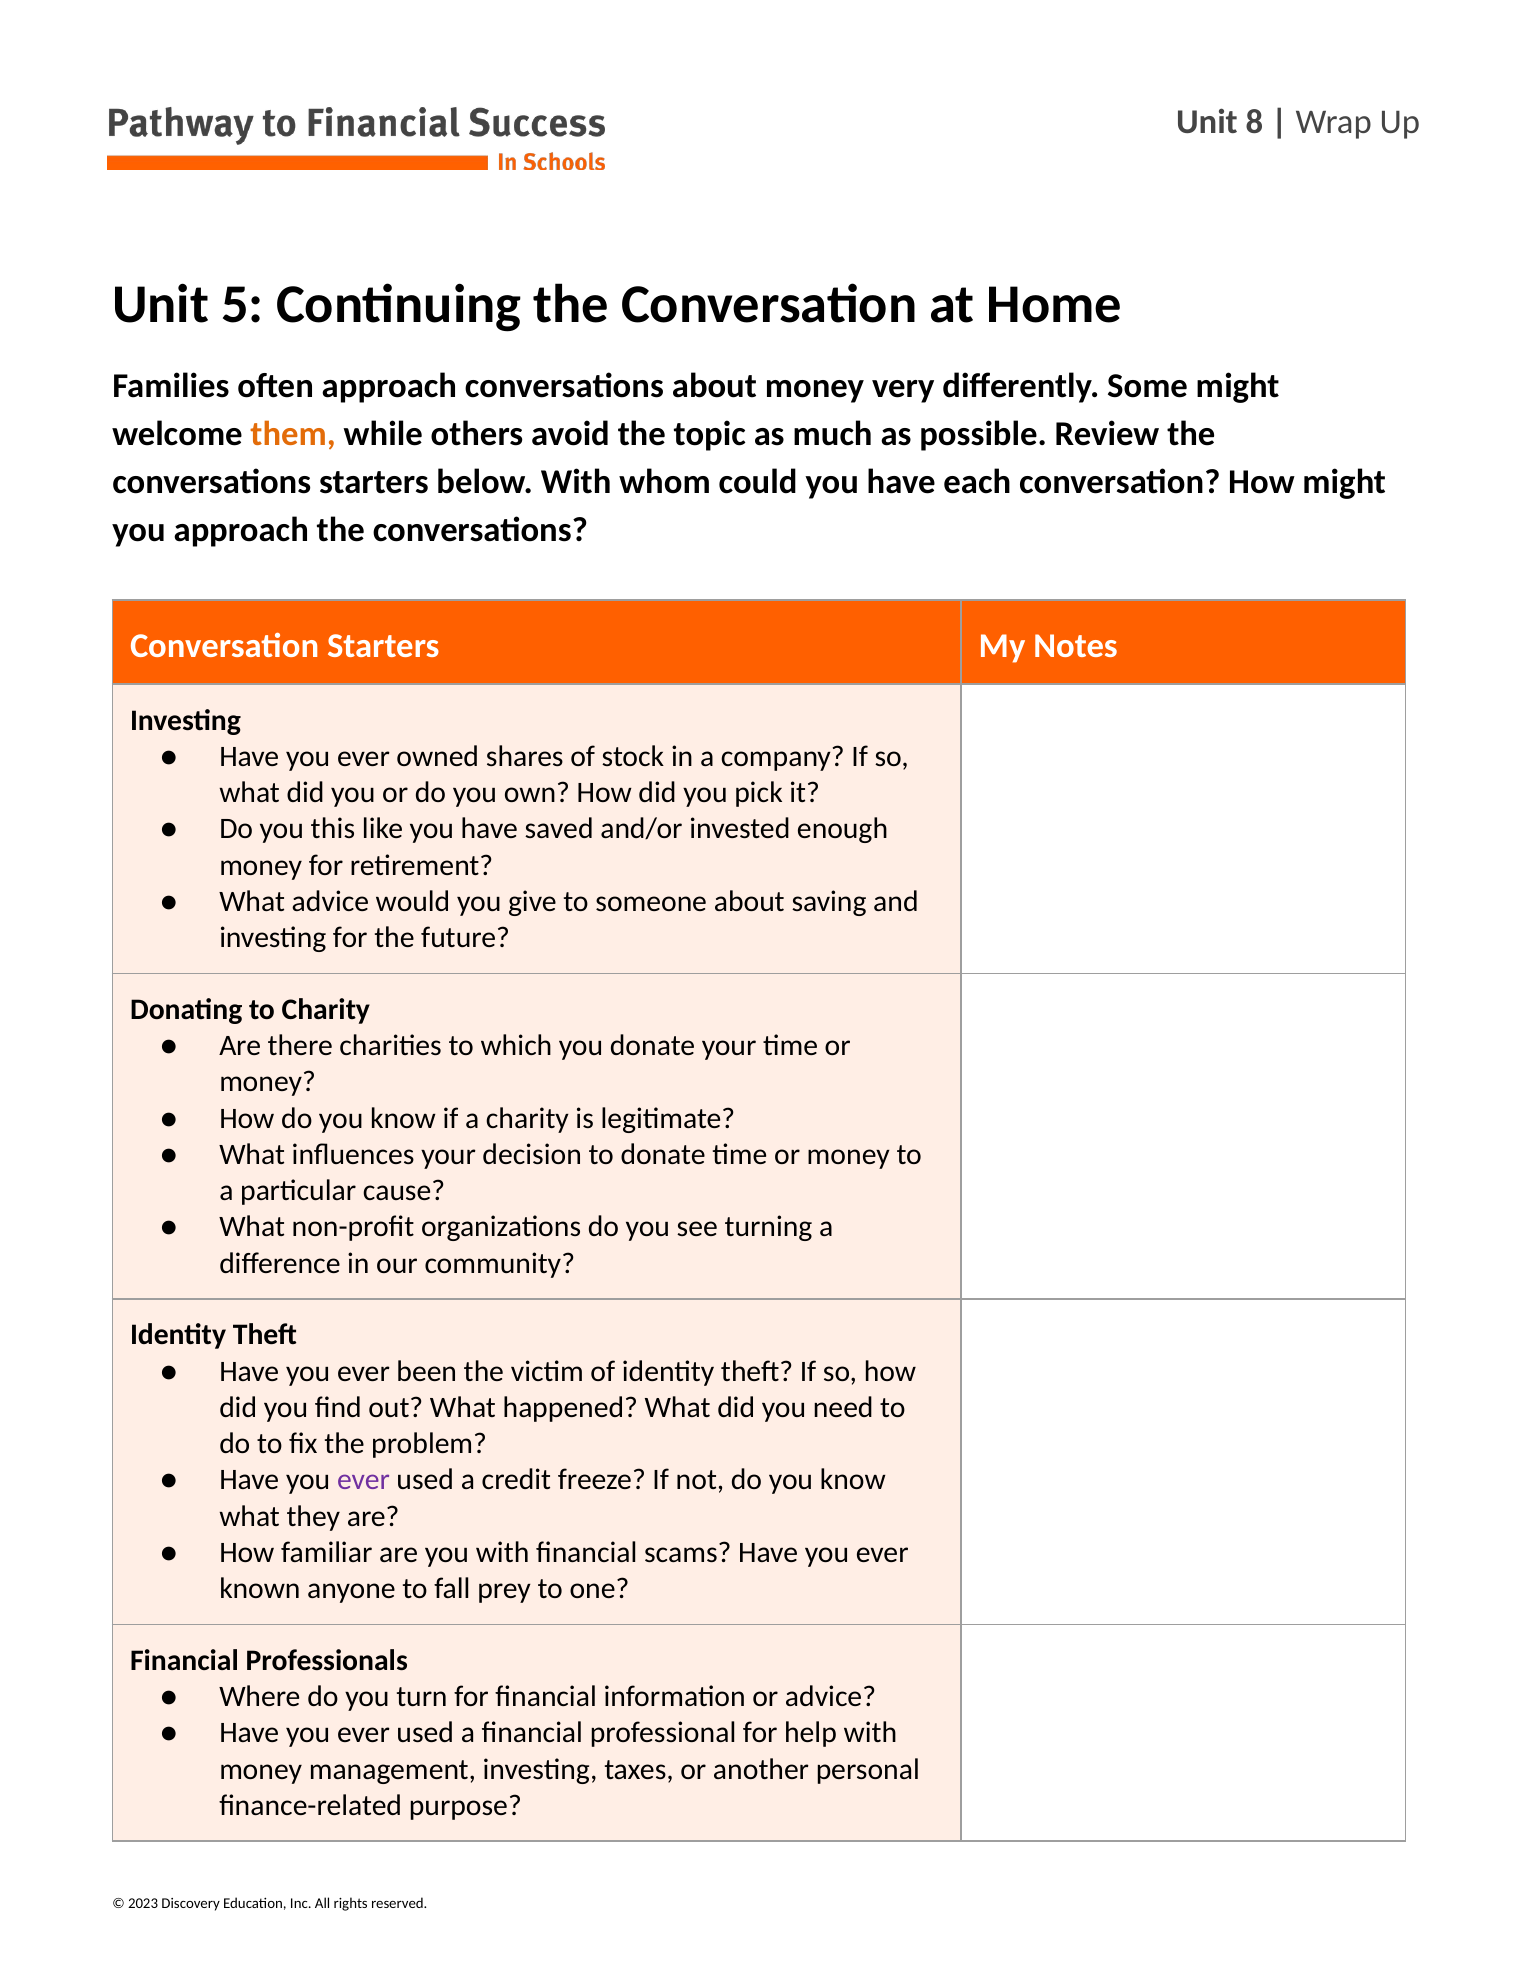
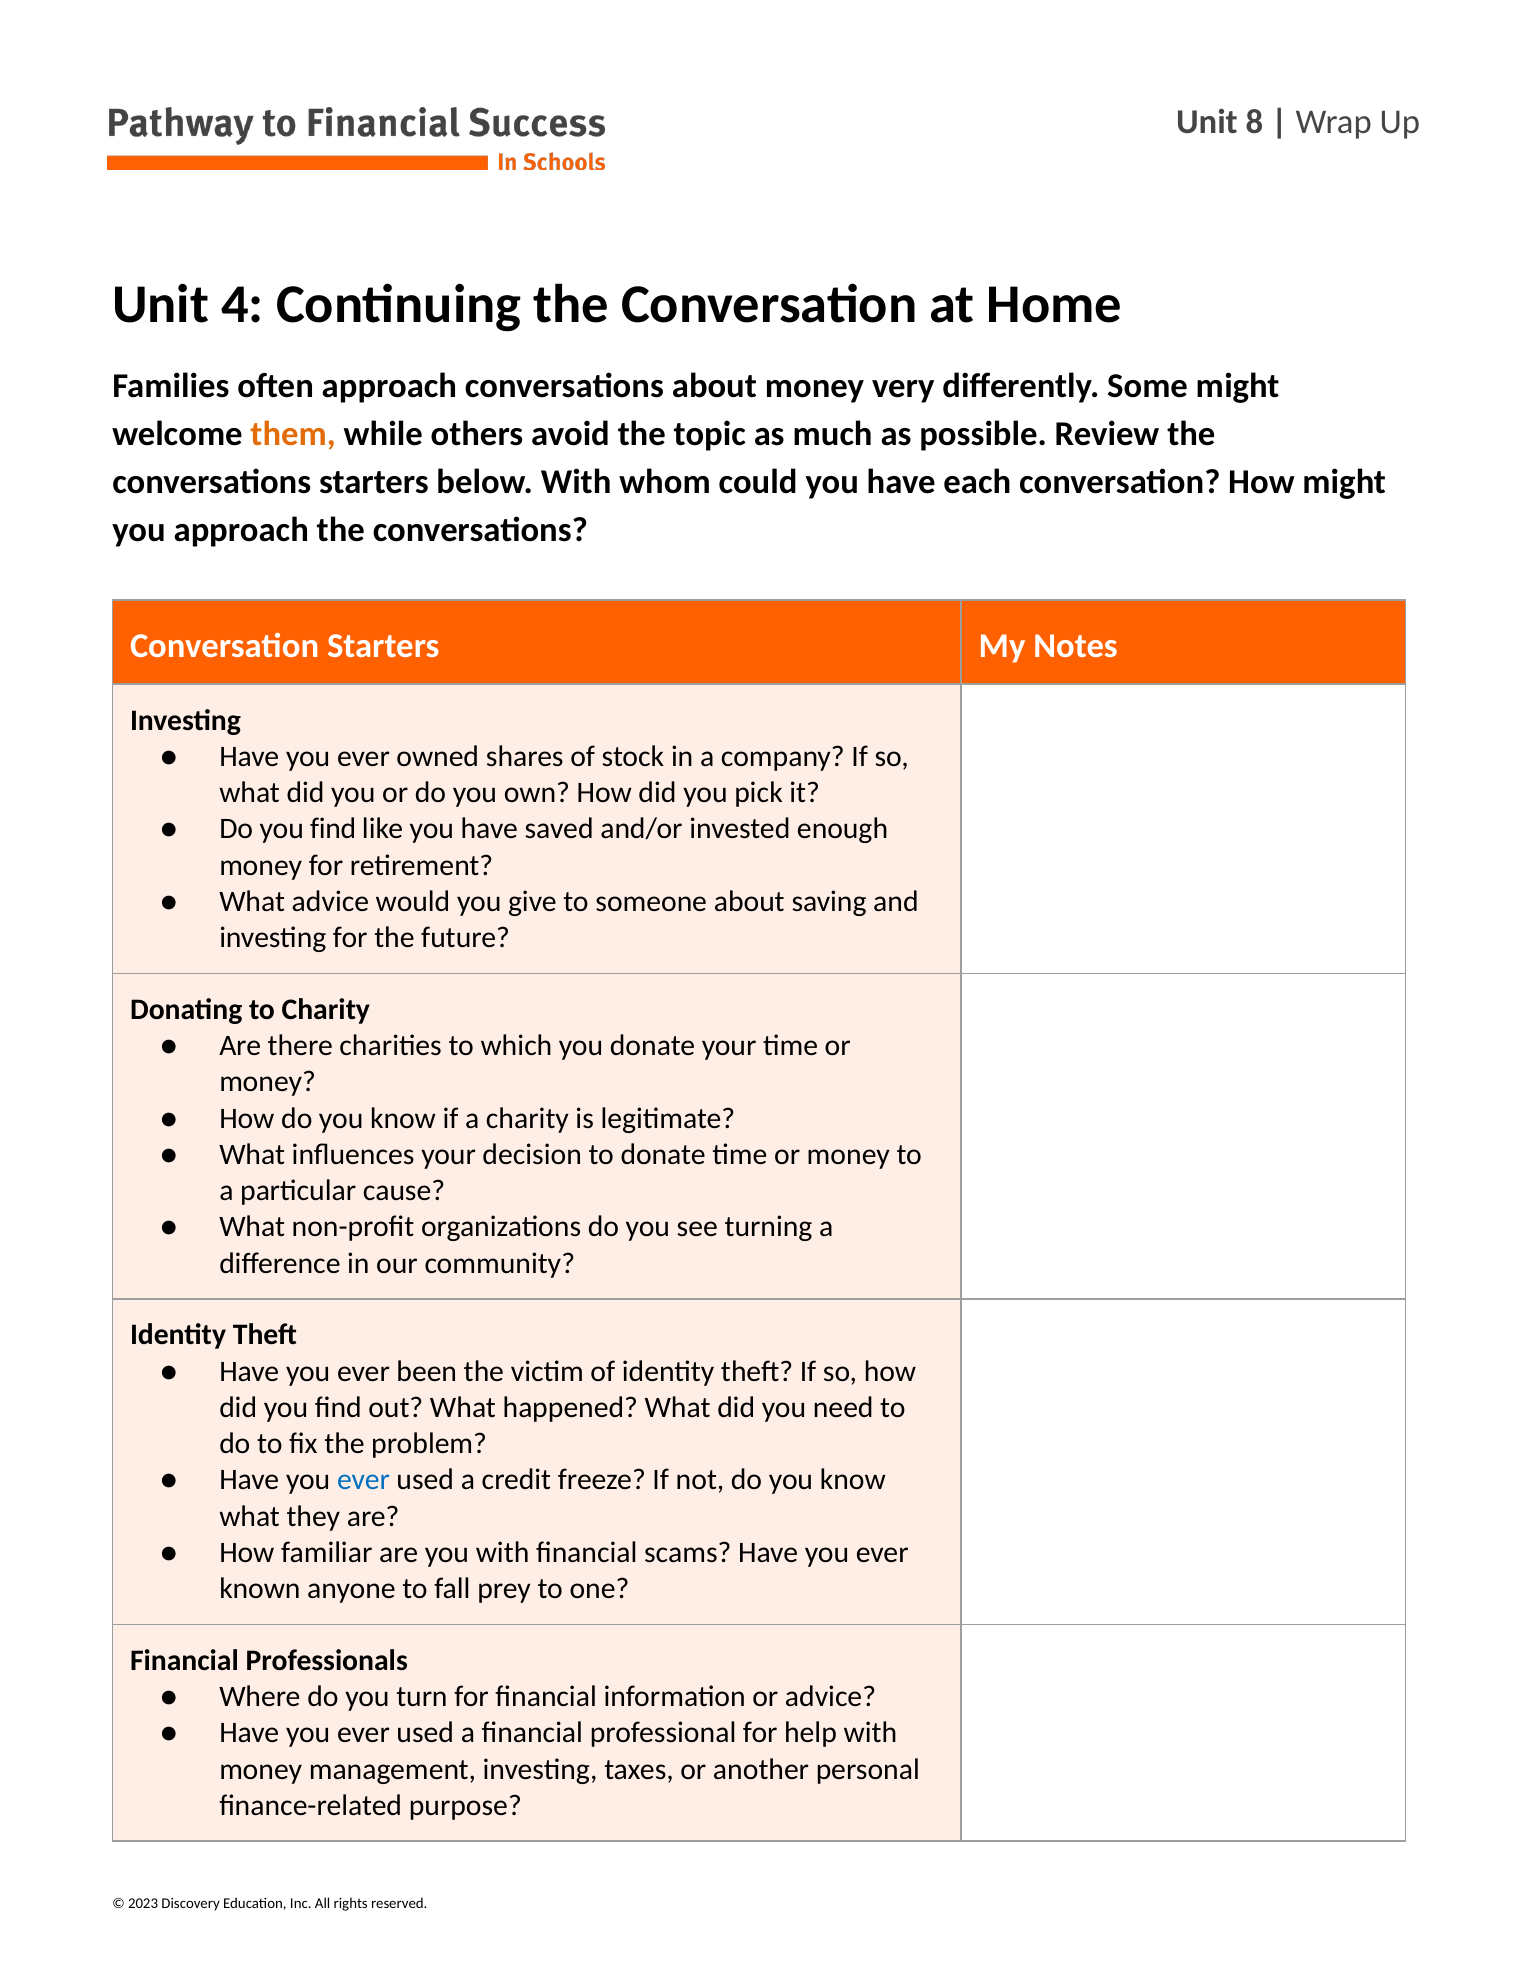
5: 5 -> 4 (243, 304)
Do you this: this -> find (333, 829)
ever colour: purple -> blue (364, 1480)
